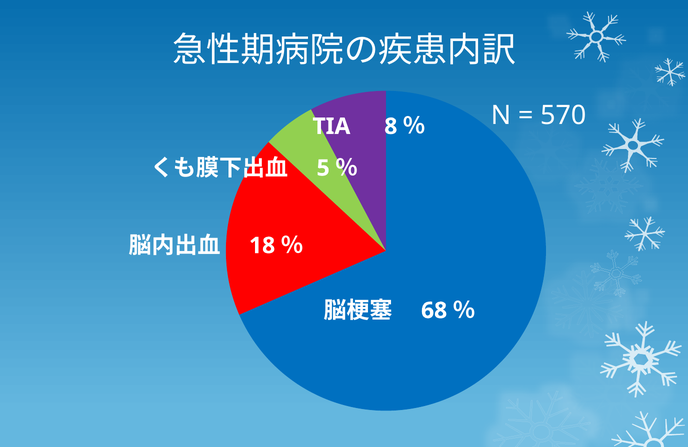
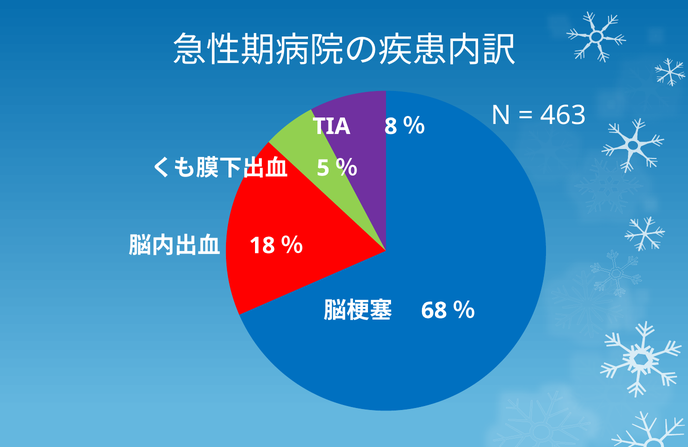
570: 570 -> 463 (563, 115)
